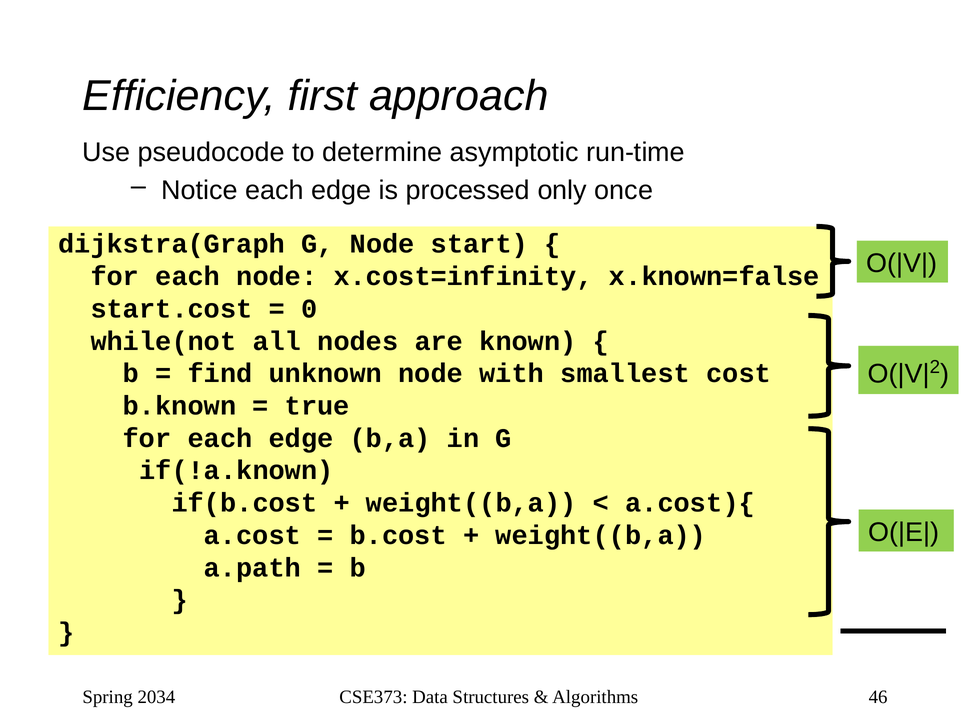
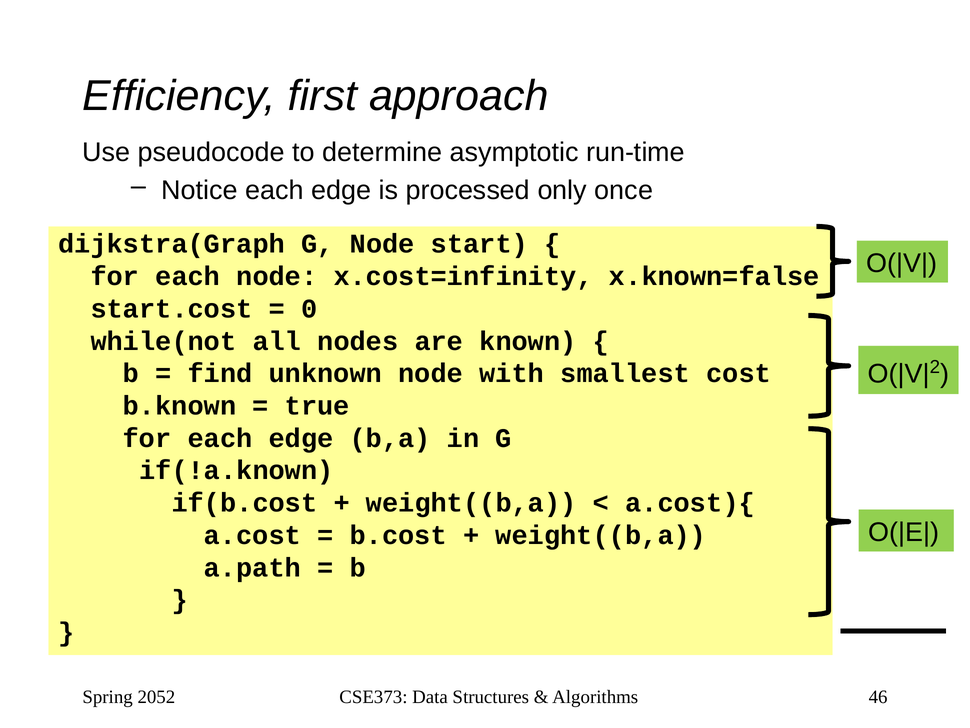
2034: 2034 -> 2052 (156, 696)
